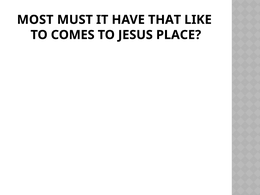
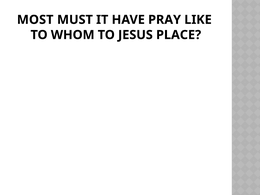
THAT: THAT -> PRAY (165, 20)
COMES: COMES -> WHOM (73, 35)
